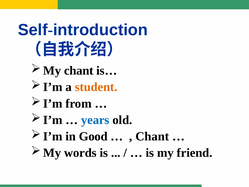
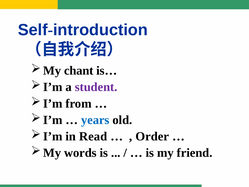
student colour: orange -> purple (96, 87)
Good: Good -> Read (93, 136)
Chant: Chant -> Order (152, 136)
